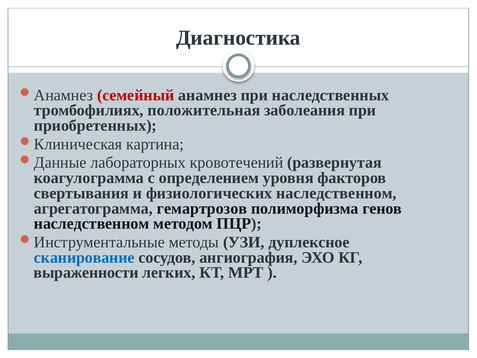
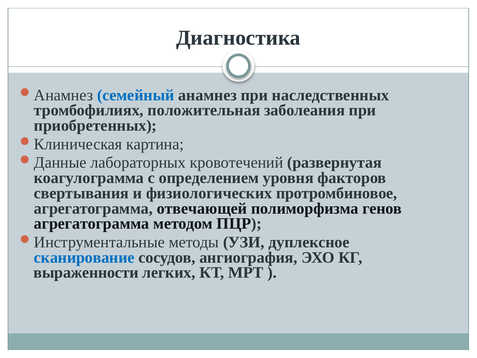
семейный colour: red -> blue (136, 95)
физиологических наследственном: наследственном -> протромбиновое (337, 193)
гемартрозов: гемартрозов -> отвечающей (202, 208)
наследственном: наследственном -> агрегатограмма (92, 224)
